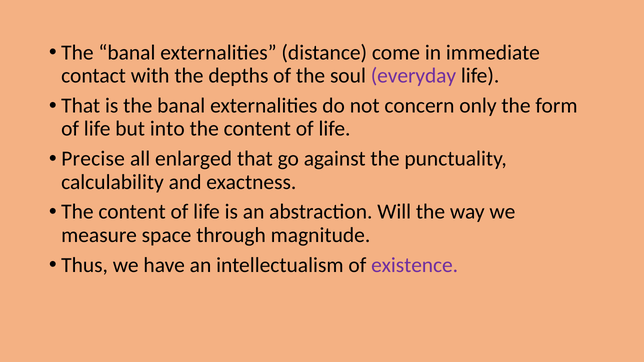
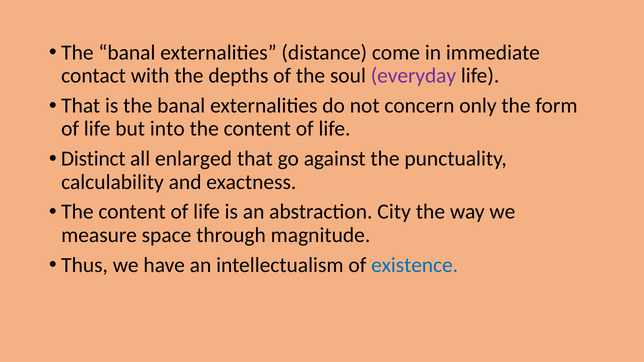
Precise: Precise -> Distinct (93, 159)
Will: Will -> City (394, 212)
existence colour: purple -> blue (415, 265)
